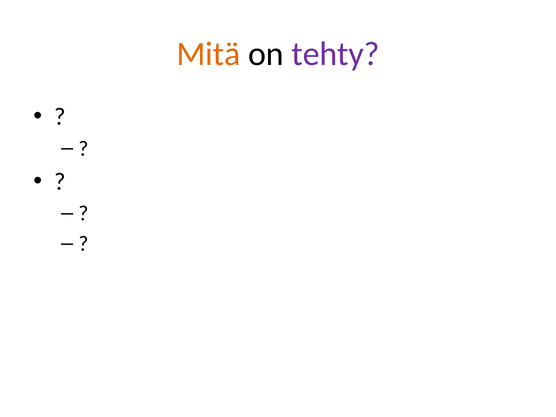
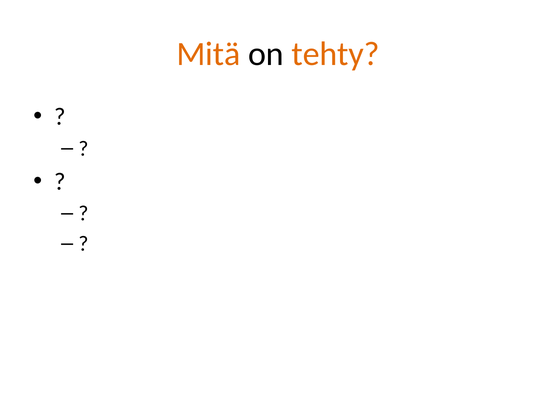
tehty colour: purple -> orange (335, 54)
